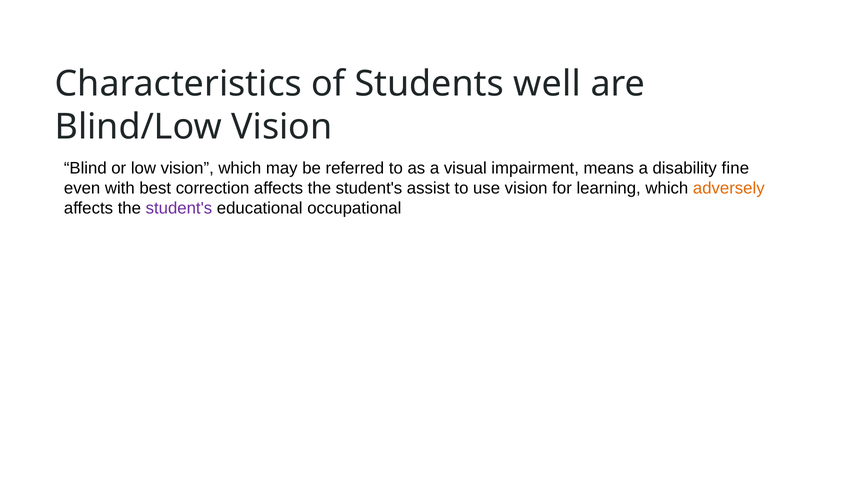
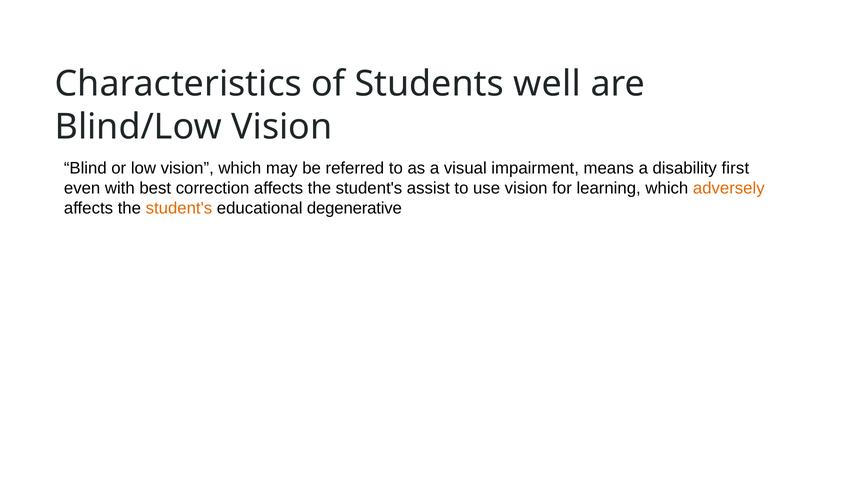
fine: fine -> first (735, 168)
student's colour: purple -> orange (179, 208)
occupational: occupational -> degenerative (354, 208)
